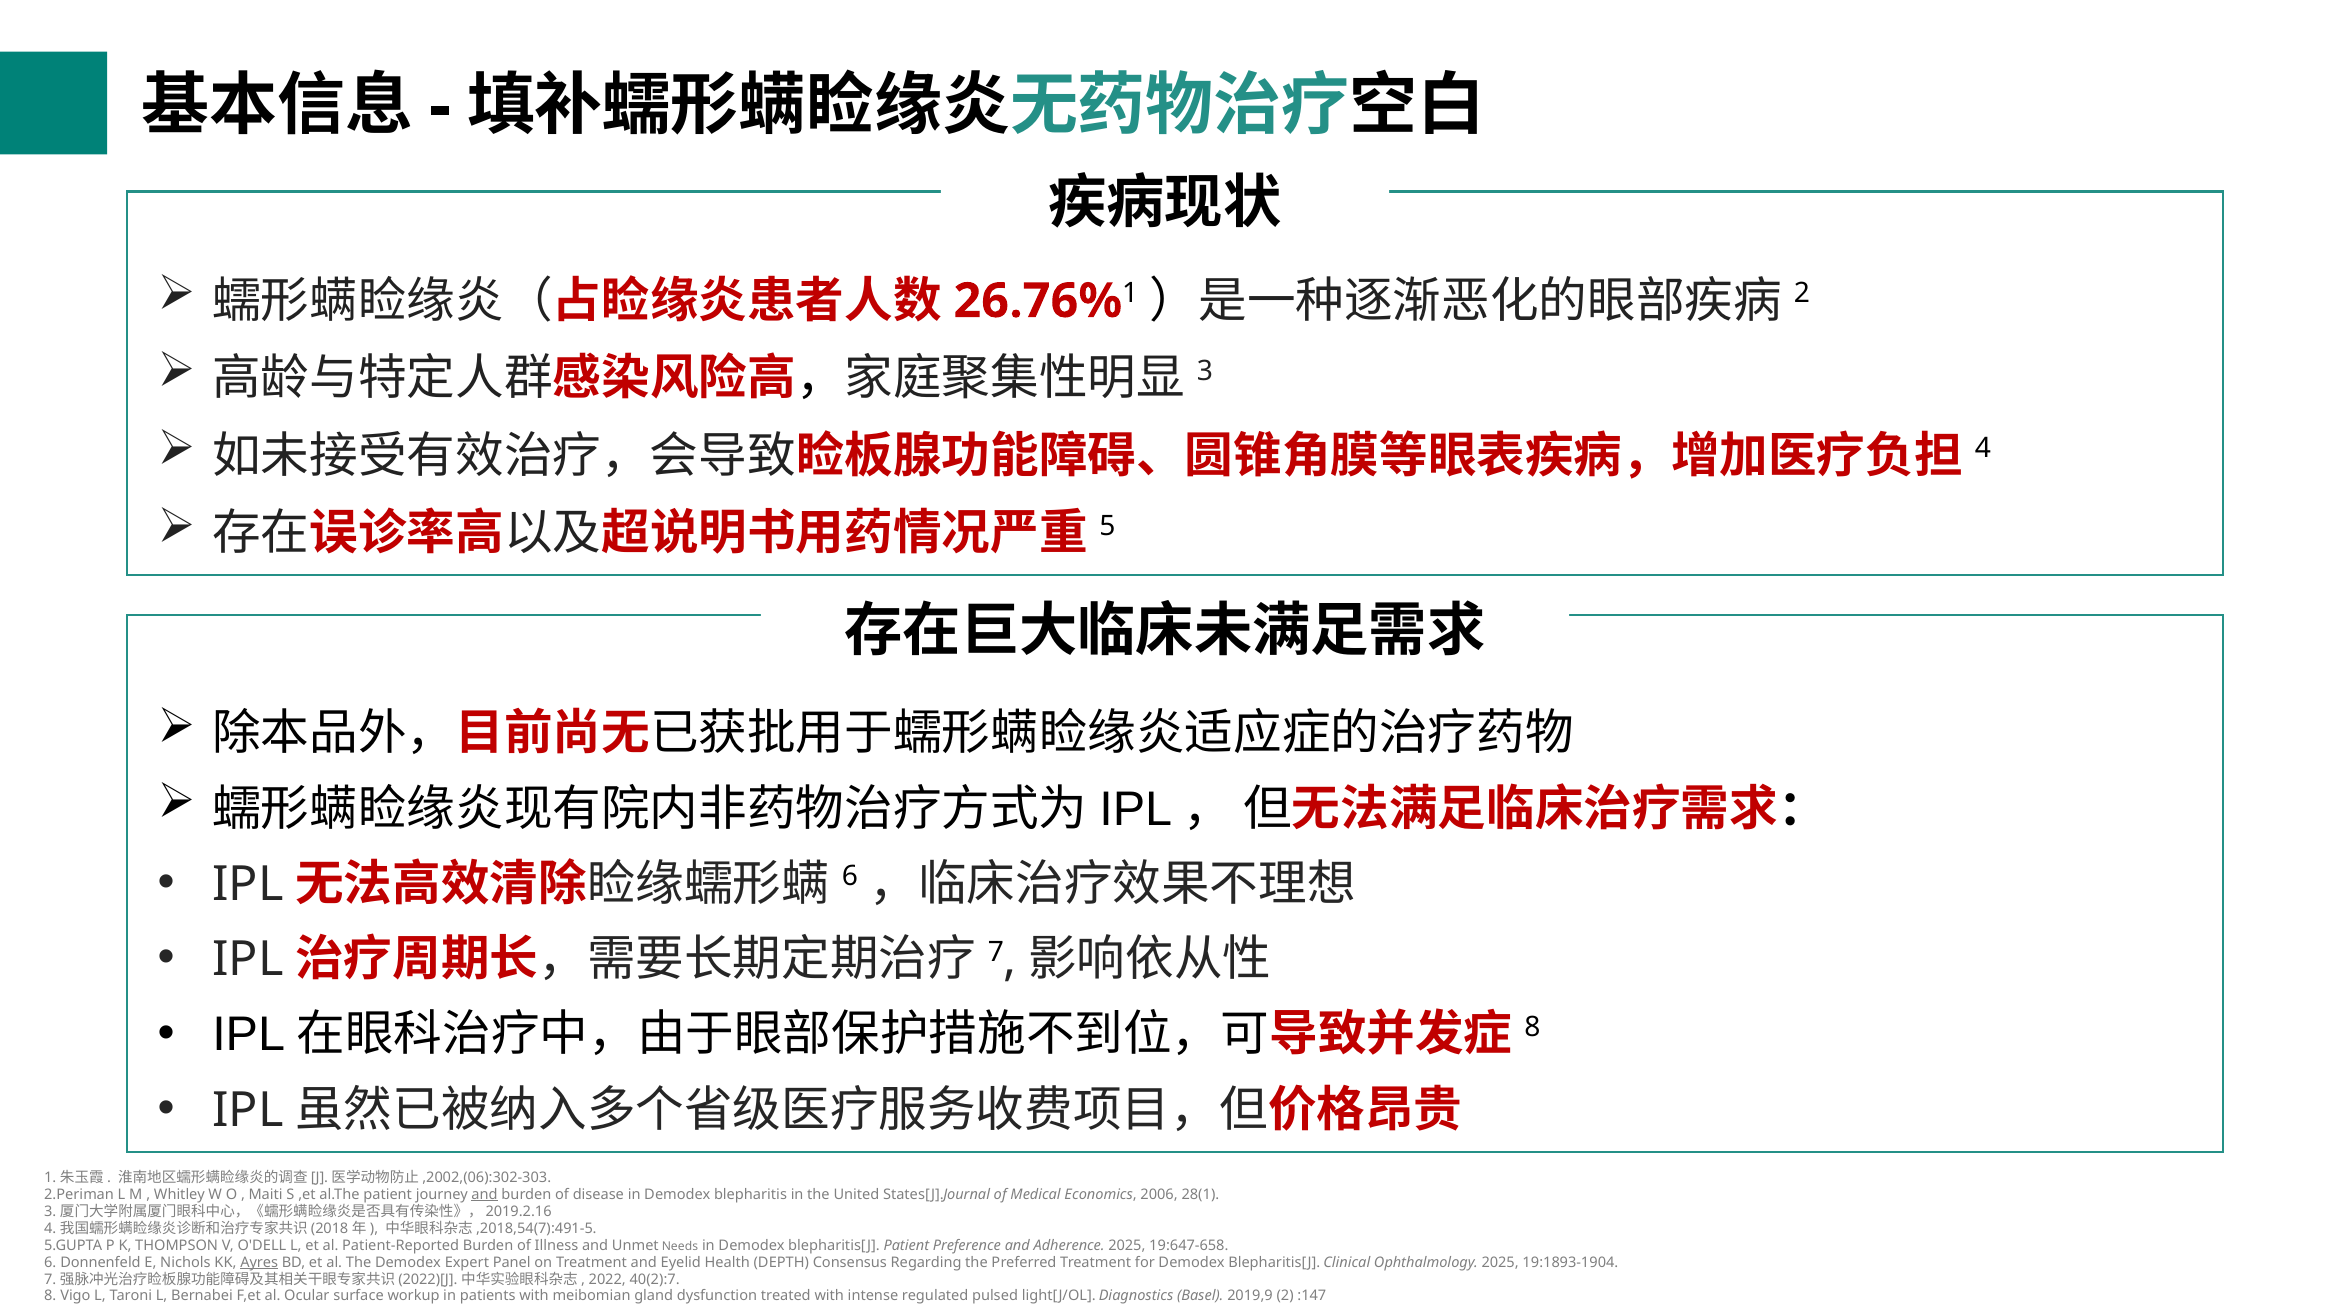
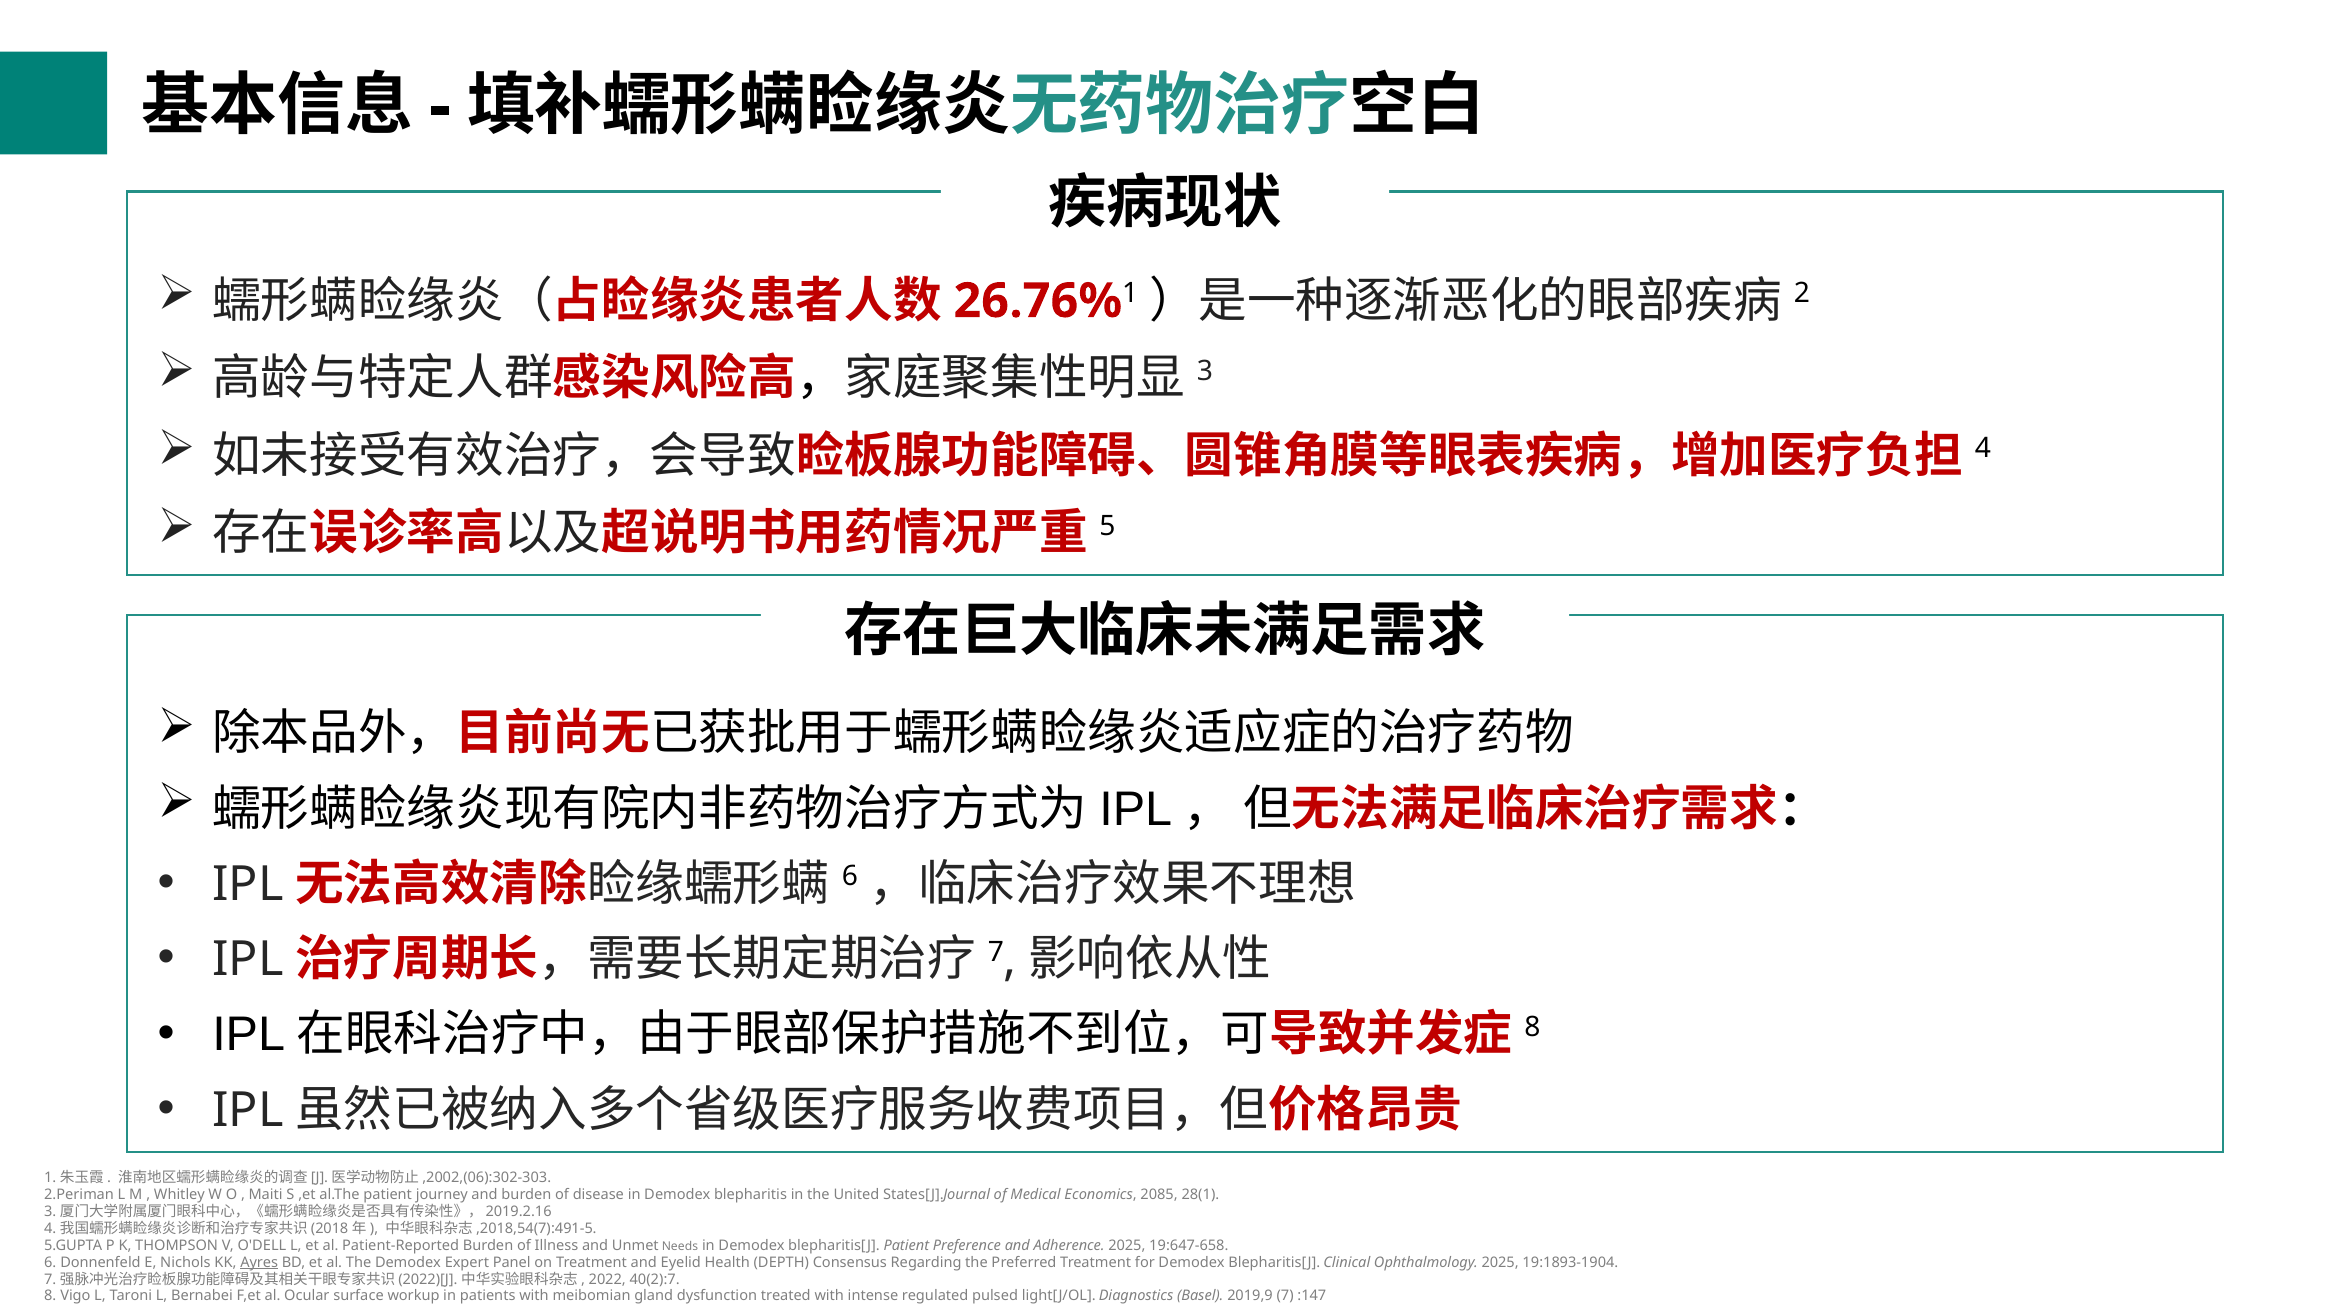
and underline: present -> none (485, 1195)
2006: 2006 -> 2085 (1159, 1195)
2: 2 -> 7 (1285, 1297)
